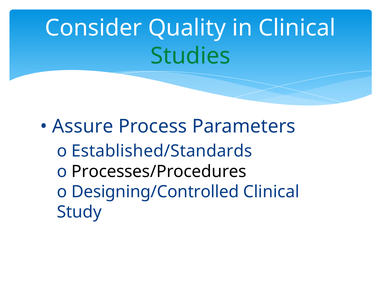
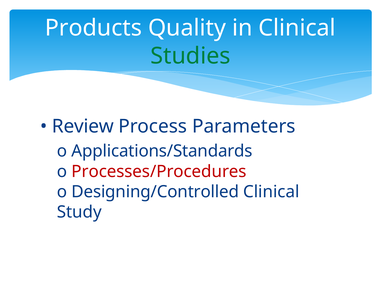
Consider: Consider -> Products (93, 28)
Assure: Assure -> Review (83, 126)
Established/Standards: Established/Standards -> Applications/Standards (162, 151)
Processes/Procedures colour: black -> red (159, 171)
